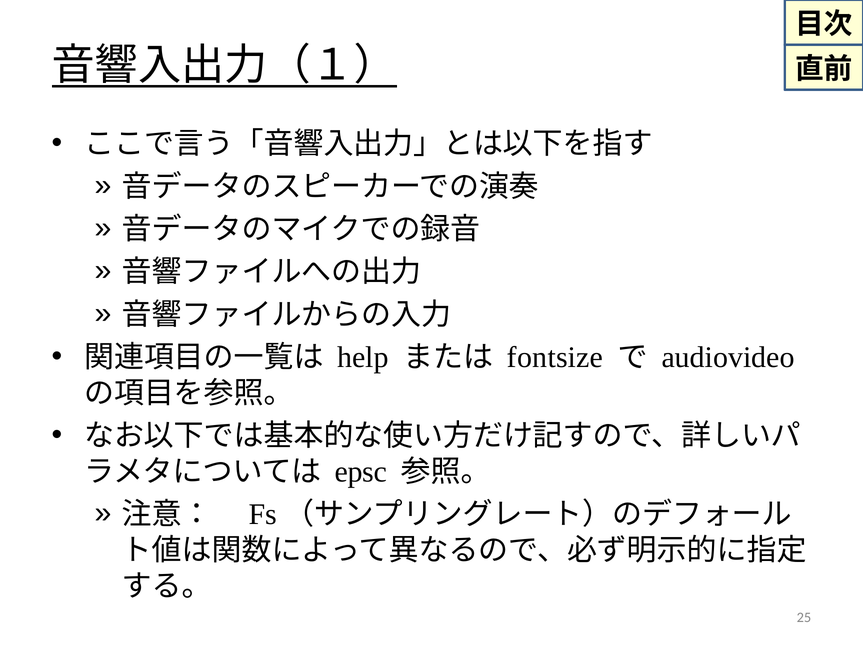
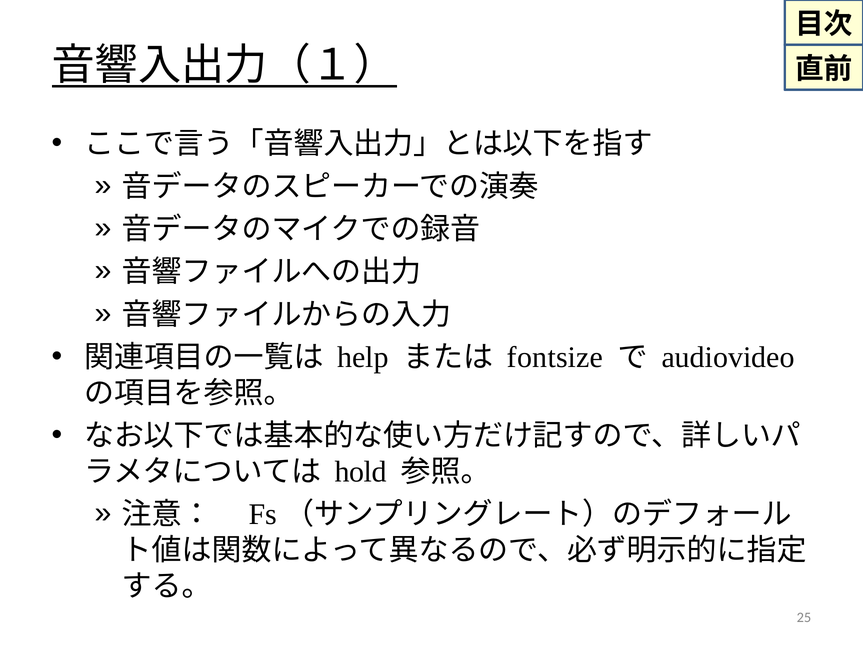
epsc: epsc -> hold (361, 472)
